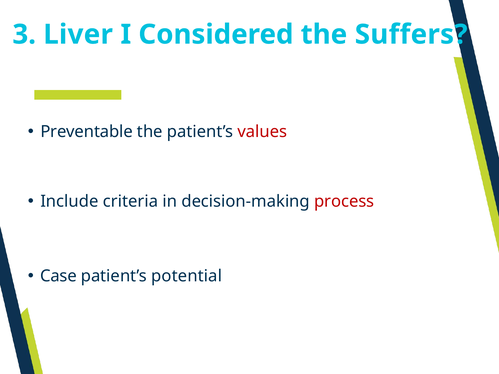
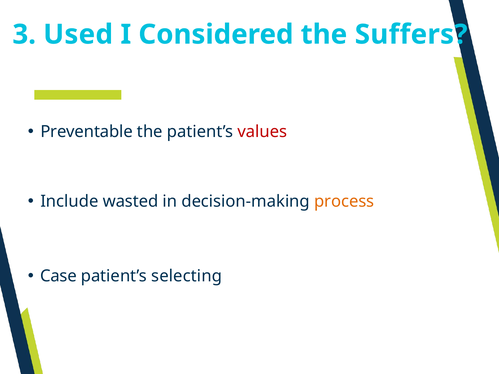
Liver: Liver -> Used (78, 34)
criteria: criteria -> wasted (131, 201)
process colour: red -> orange (344, 201)
potential: potential -> selecting (187, 276)
